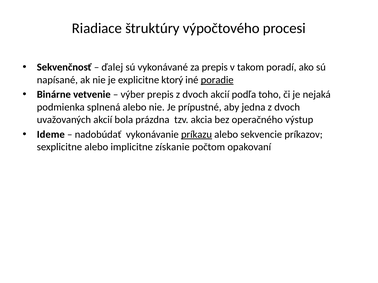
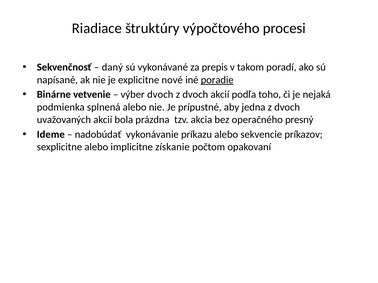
ďalej: ďalej -> daný (112, 67)
ktorý: ktorý -> nové (172, 80)
výber prepis: prepis -> dvoch (160, 95)
výstup: výstup -> presný (299, 120)
príkazu underline: present -> none (197, 135)
